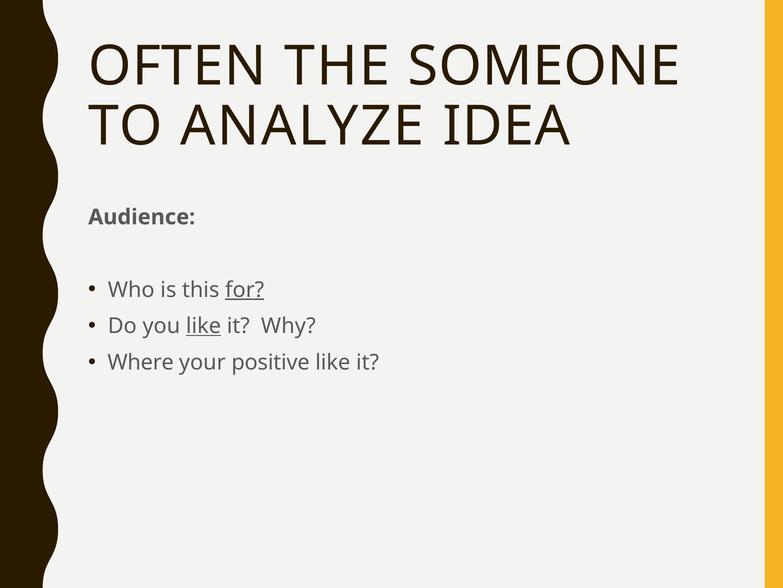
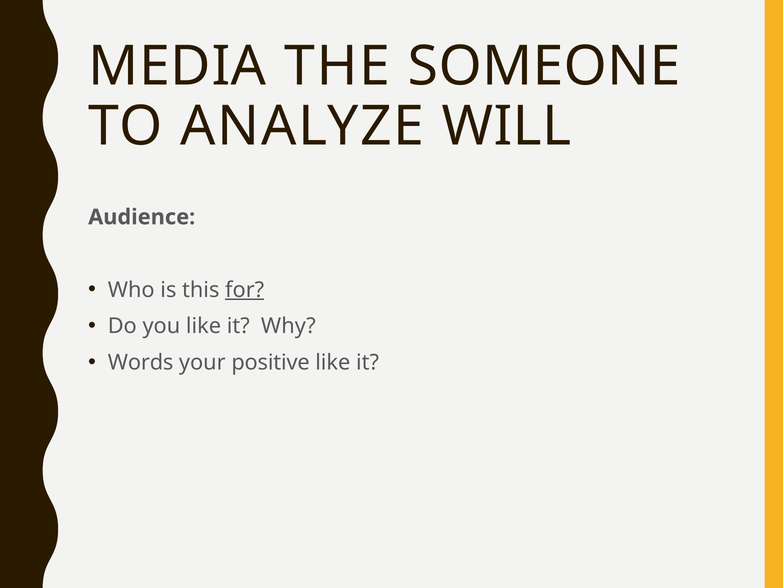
OFTEN: OFTEN -> MEDIA (177, 66)
IDEA: IDEA -> WILL (507, 126)
like underline: present -> none (204, 326)
Where: Where -> Words (141, 362)
